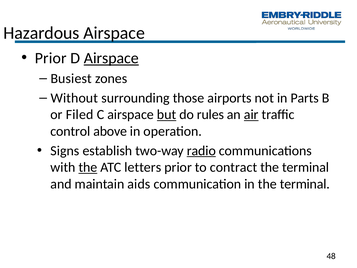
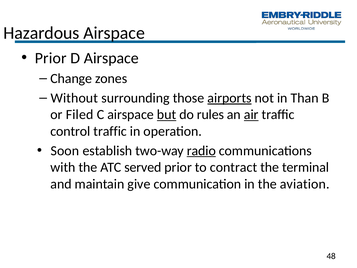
Airspace underline: present -> none (111, 58)
Busiest: Busiest -> Change (71, 78)
airports underline: none -> present (230, 98)
Parts: Parts -> Than (305, 98)
control above: above -> traffic (110, 131)
Signs: Signs -> Soon (65, 151)
the underline: present -> none (88, 167)
letters: letters -> served (143, 167)
aids: aids -> give (139, 184)
in the terminal: terminal -> aviation (305, 184)
